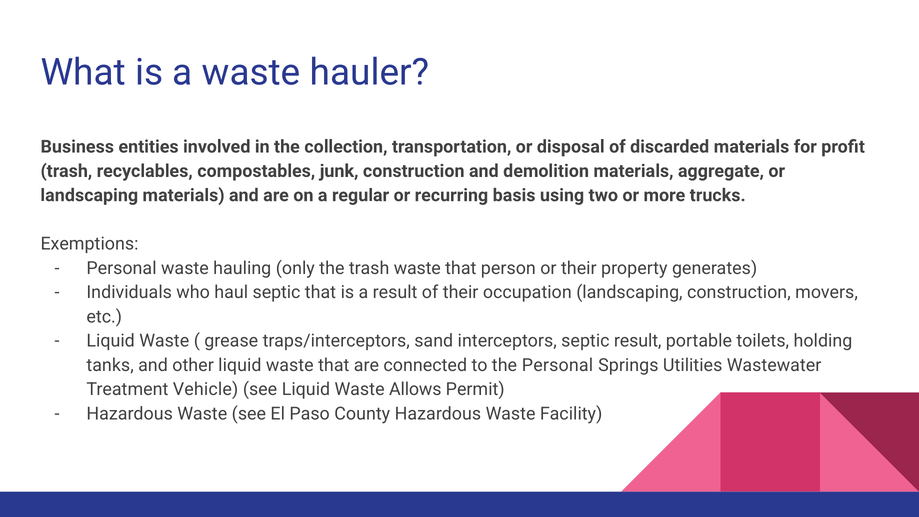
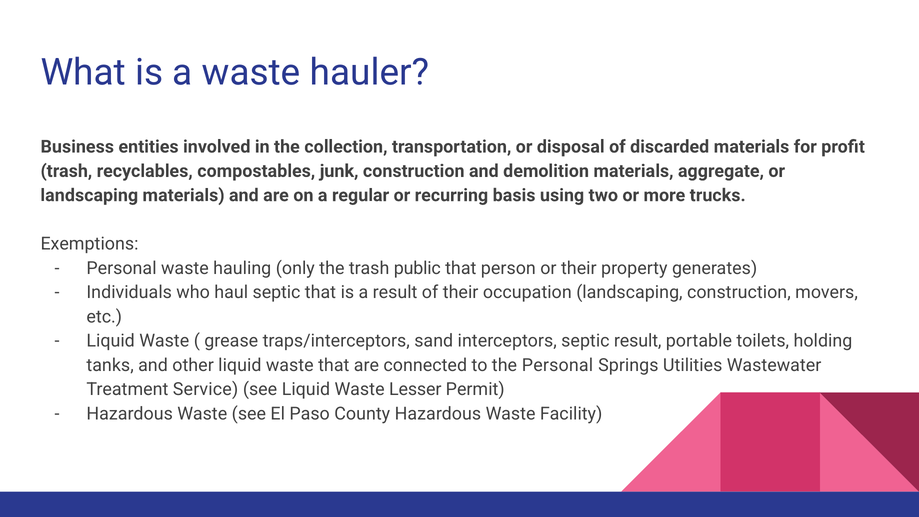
trash waste: waste -> public (417, 268)
Vehicle: Vehicle -> Service (206, 389)
Allows: Allows -> Lesser (415, 389)
